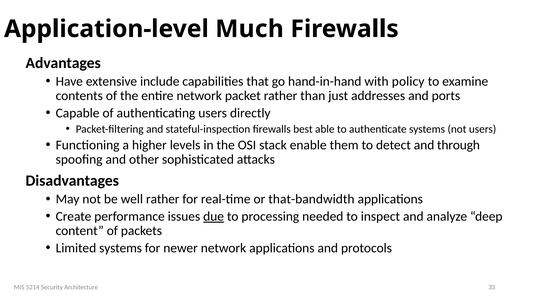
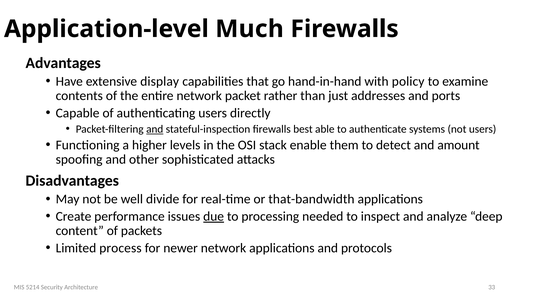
include: include -> display (160, 81)
and underline: none -> present (155, 129)
through: through -> amount (458, 145)
well rather: rather -> divide (163, 199)
Limited systems: systems -> process (120, 248)
